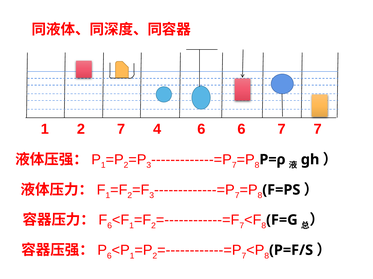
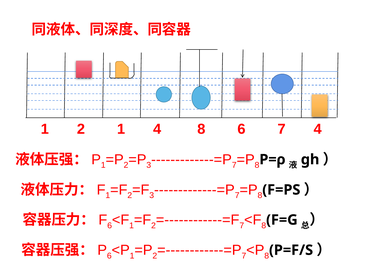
2 7: 7 -> 1 (121, 130)
4 6: 6 -> 8 (201, 130)
7 7: 7 -> 4 (318, 130)
